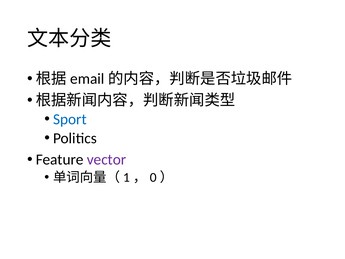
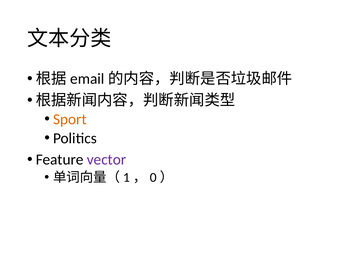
Sport colour: blue -> orange (70, 119)
